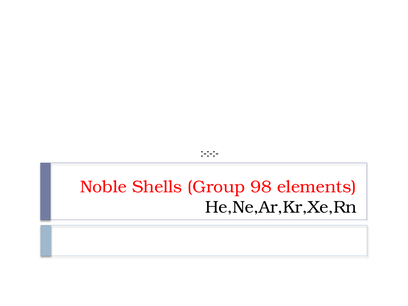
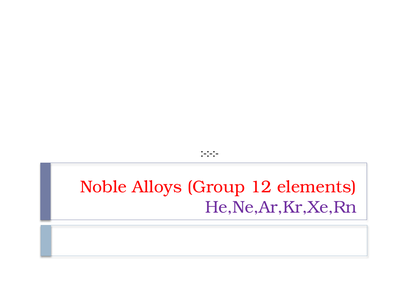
Shells: Shells -> Alloys (157, 187)
98: 98 -> 12 (261, 187)
He,Ne,Ar,Kr,Xe,Rn colour: black -> purple (281, 207)
